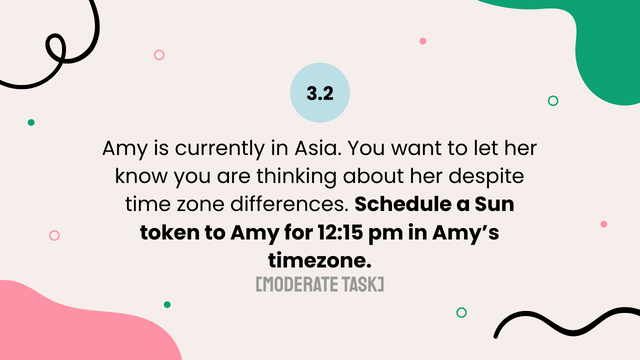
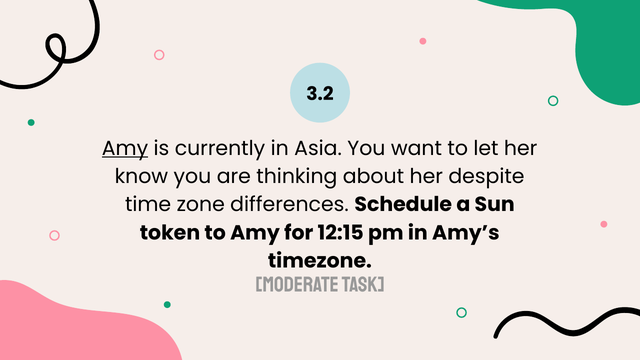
Amy underline: none -> present (125, 148)
